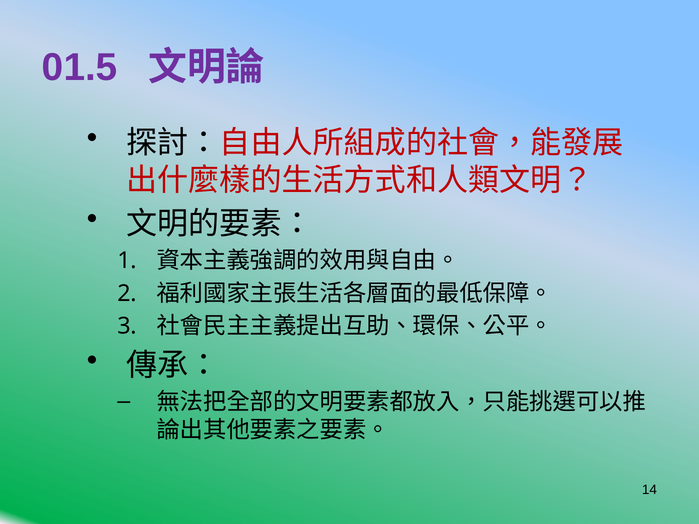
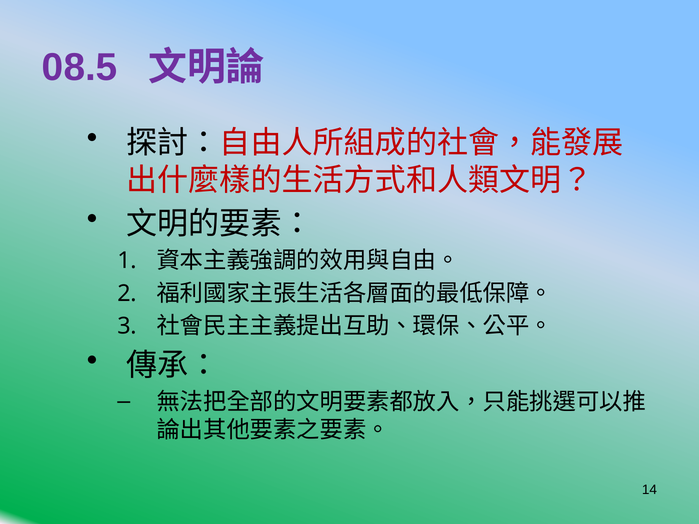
01.5: 01.5 -> 08.5 (80, 67)
